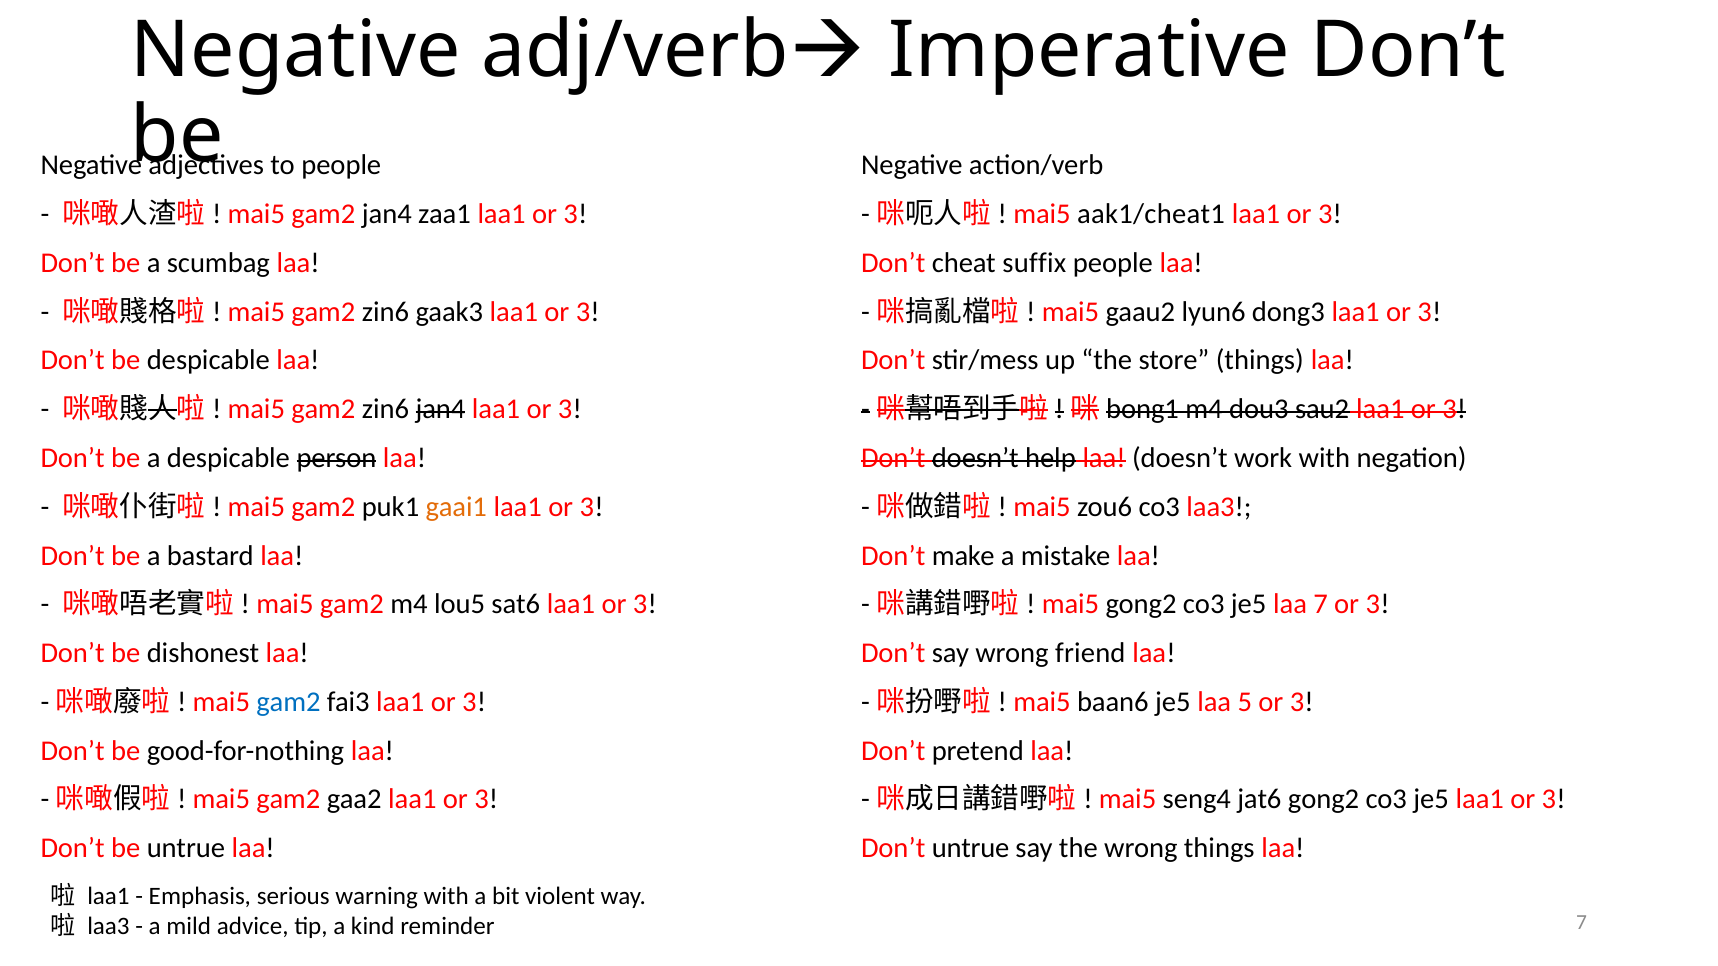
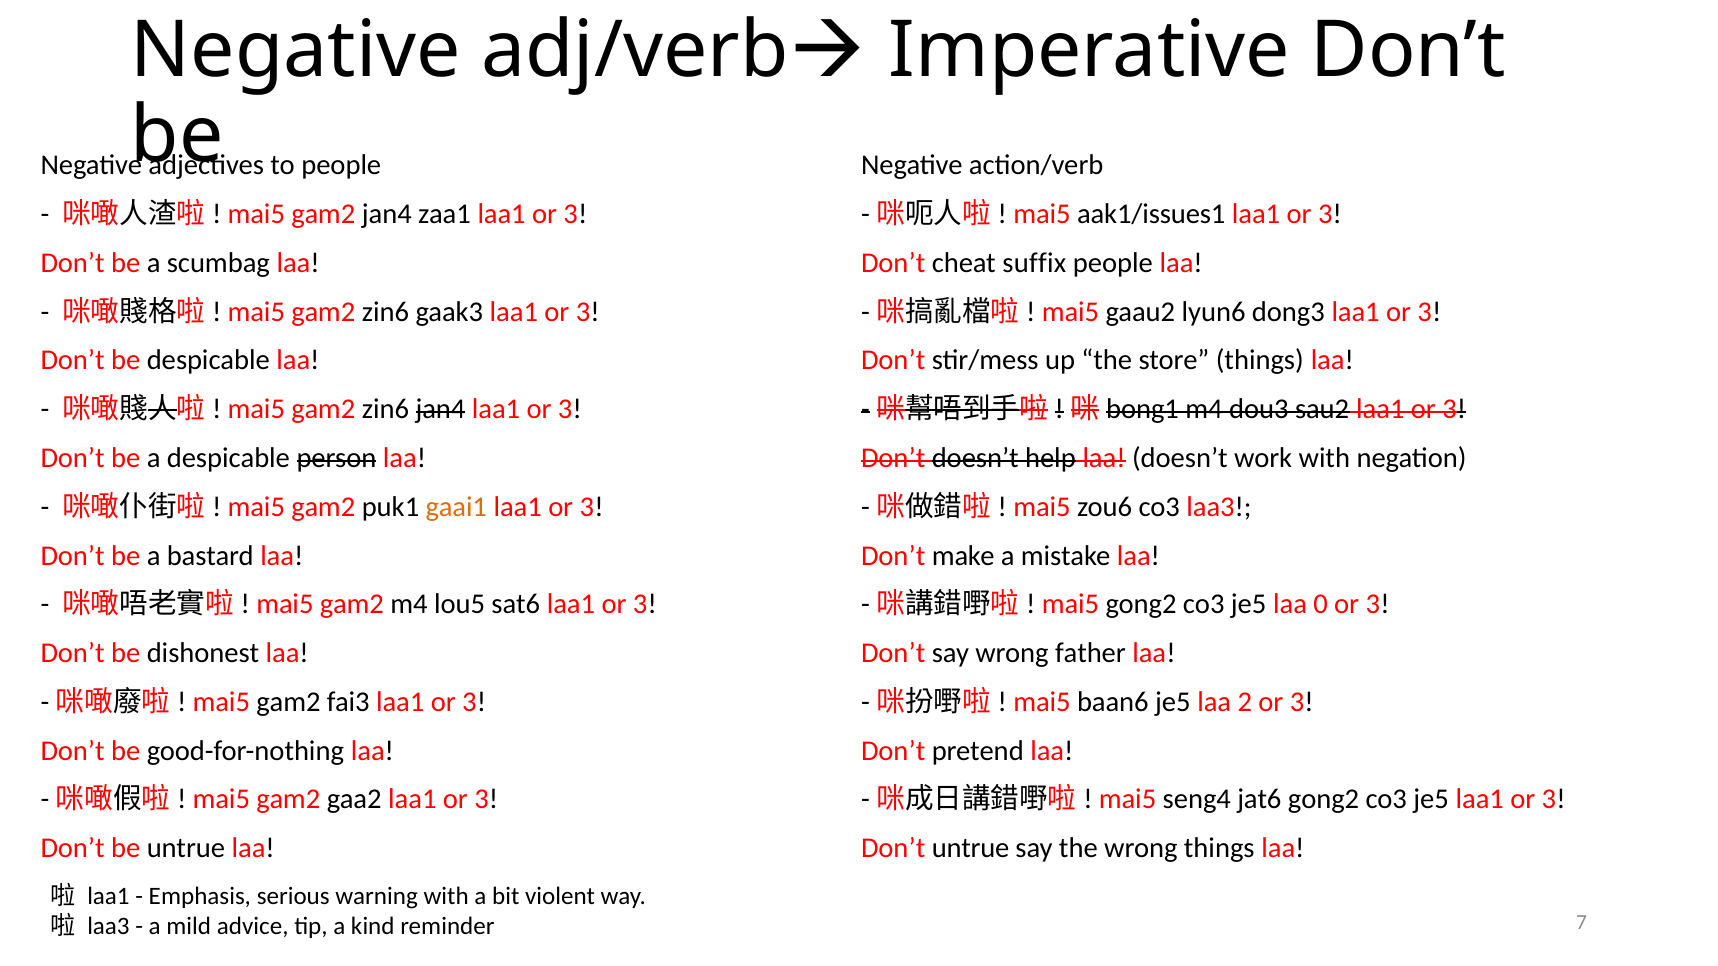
aak1/cheat1: aak1/cheat1 -> aak1/issues1 (1151, 214)
laa 7: 7 -> 0 (1321, 605)
friend: friend -> father (1090, 653)
gam2 colour: blue -> black (288, 702)
5: 5 -> 2 (1245, 702)
